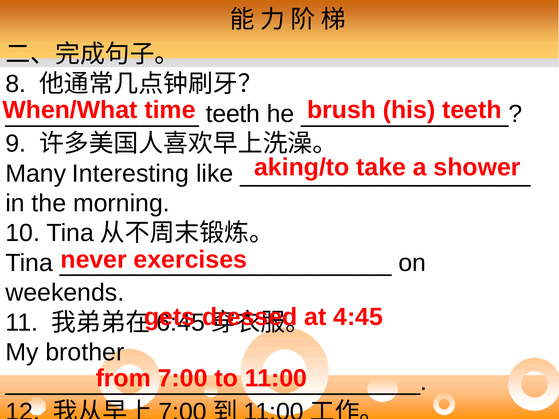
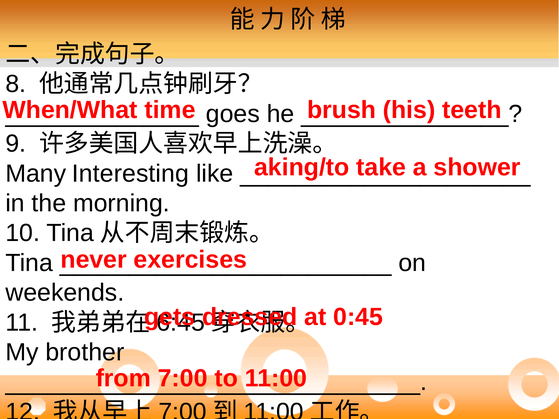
teeth: teeth -> goes (233, 114)
4:45: 4:45 -> 0:45 (358, 317)
